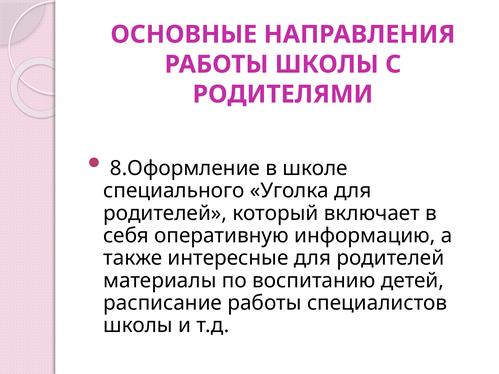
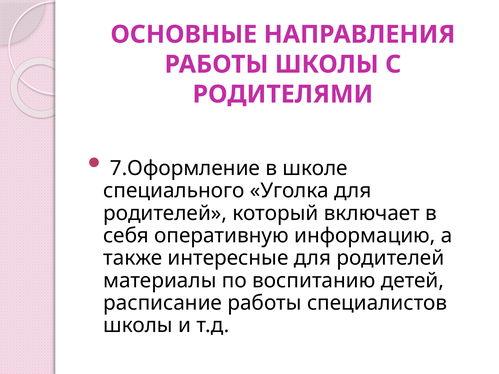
8.Оформление: 8.Оформление -> 7.Оформление (185, 168)
